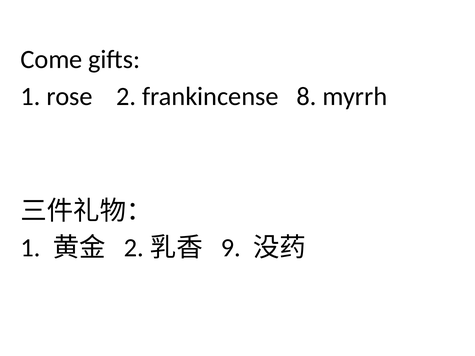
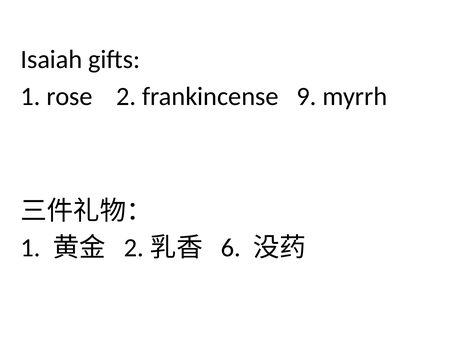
Come: Come -> Isaiah (51, 60)
8: 8 -> 9 (307, 97)
9: 9 -> 6 (231, 248)
